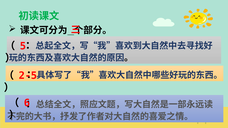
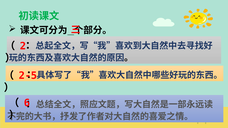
5: 5 -> 2 (23, 46)
